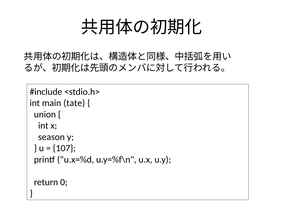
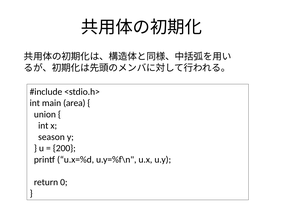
tate: tate -> area (74, 103)
107: 107 -> 200 (64, 148)
